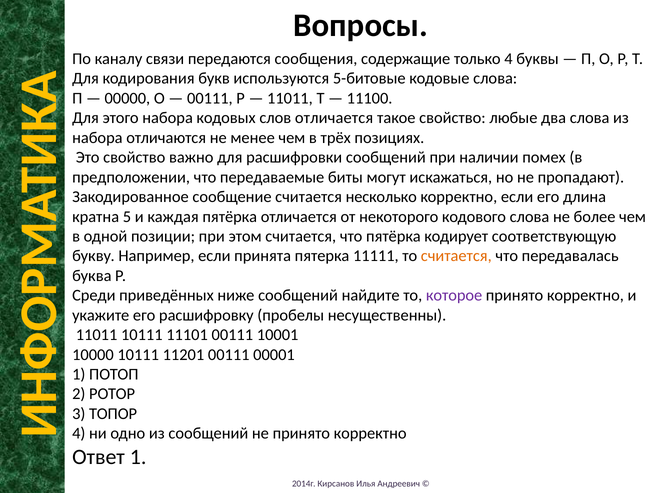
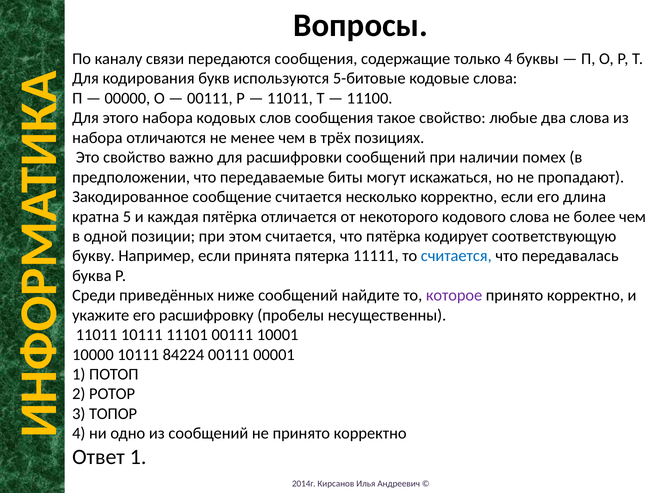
слов отличается: отличается -> сообщения (334, 118)
считается colour: orange -> blue (456, 256)
11201: 11201 -> 84224 (183, 354)
